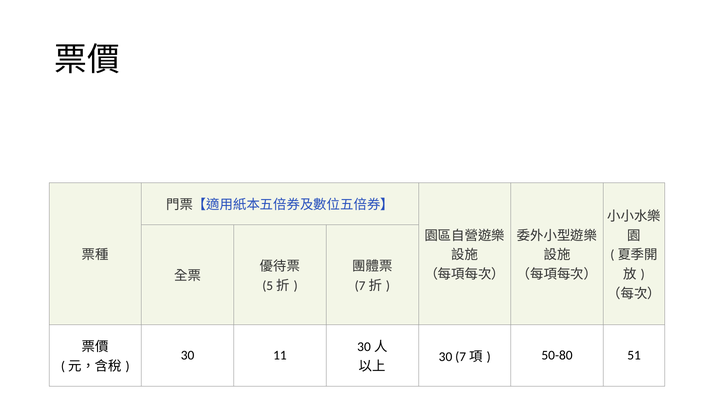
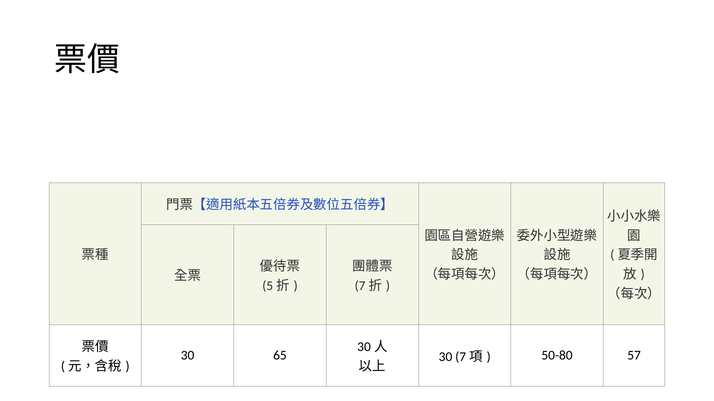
11: 11 -> 65 (280, 356)
51: 51 -> 57 (634, 356)
